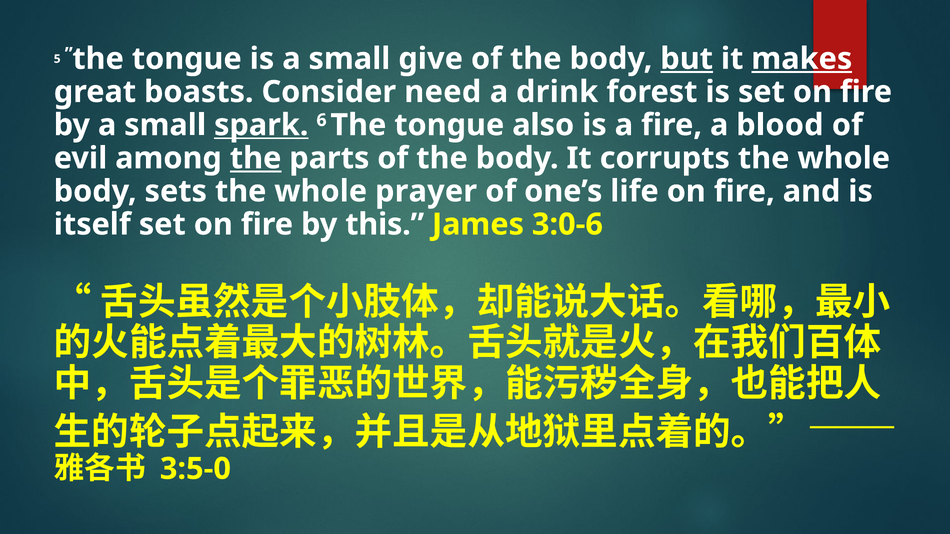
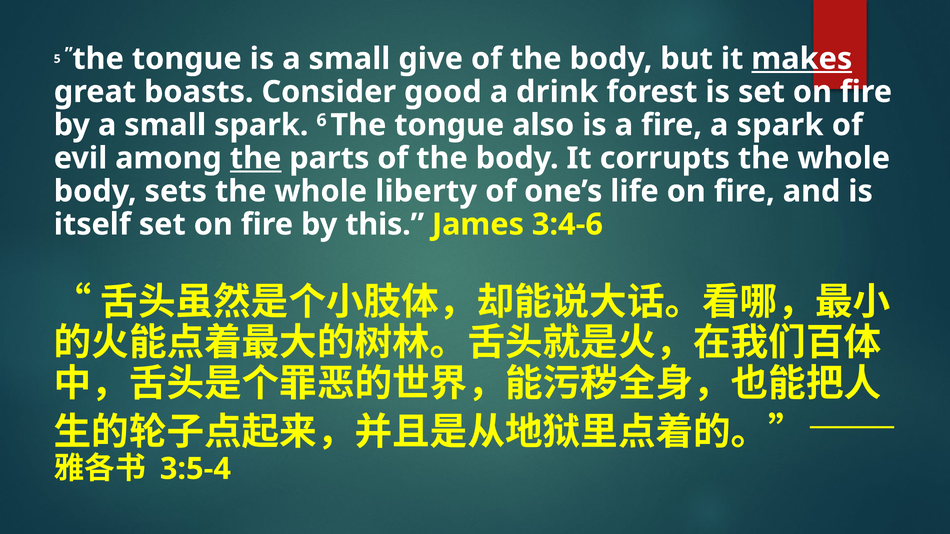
but underline: present -> none (687, 59)
need: need -> good (443, 92)
spark underline: present -> none (261, 125)
a blood: blood -> spark (780, 125)
prayer: prayer -> liberty (426, 191)
3:0-6: 3:0-6 -> 3:4-6 (567, 225)
3:5-0: 3:5-0 -> 3:5-4 (195, 469)
